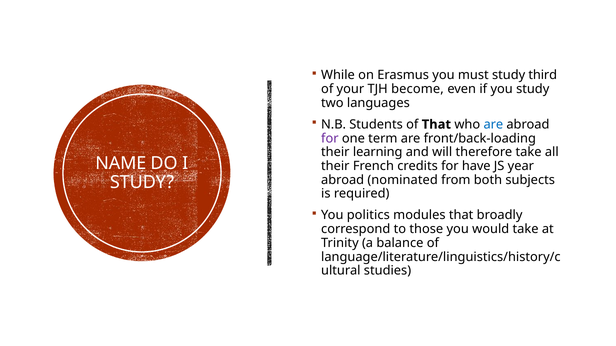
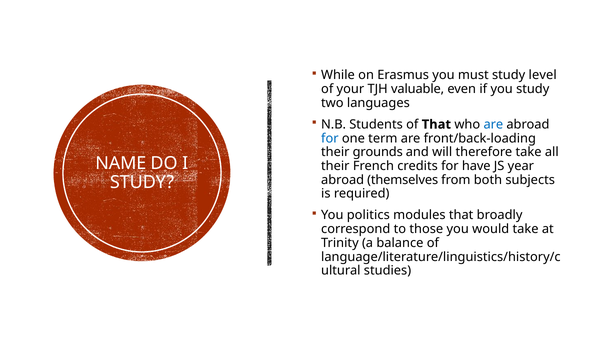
third: third -> level (543, 75)
become: become -> valuable (418, 89)
for colour: purple -> blue (330, 138)
learning: learning -> grounds (378, 152)
nominated: nominated -> themselves (403, 180)
